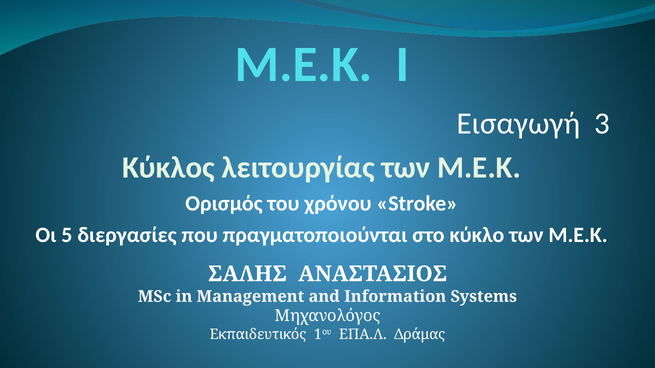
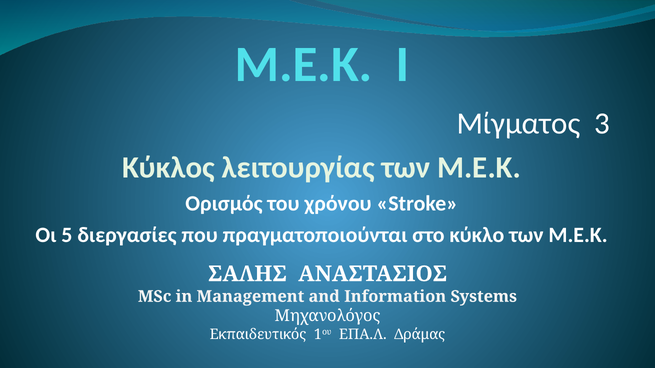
Εισαγωγή: Εισαγωγή -> Μίγματος (518, 124)
